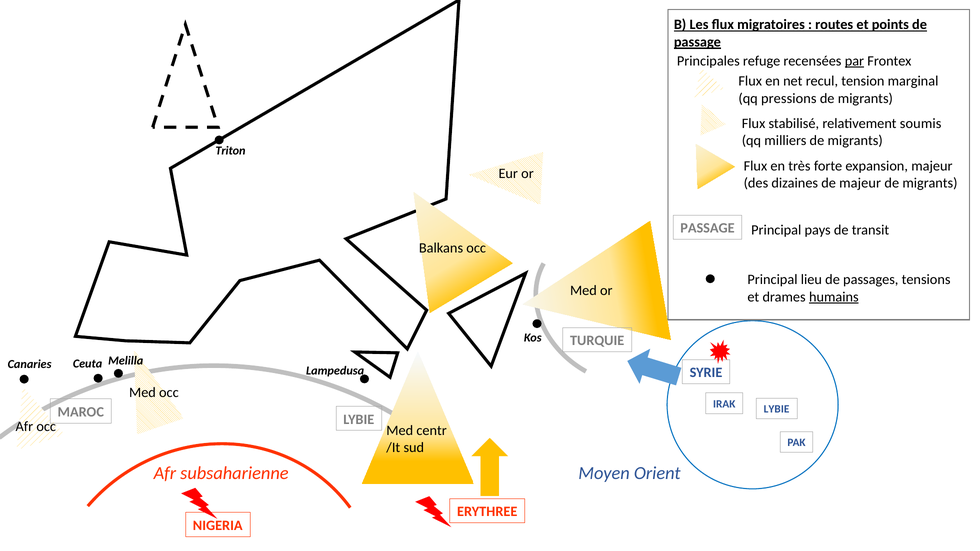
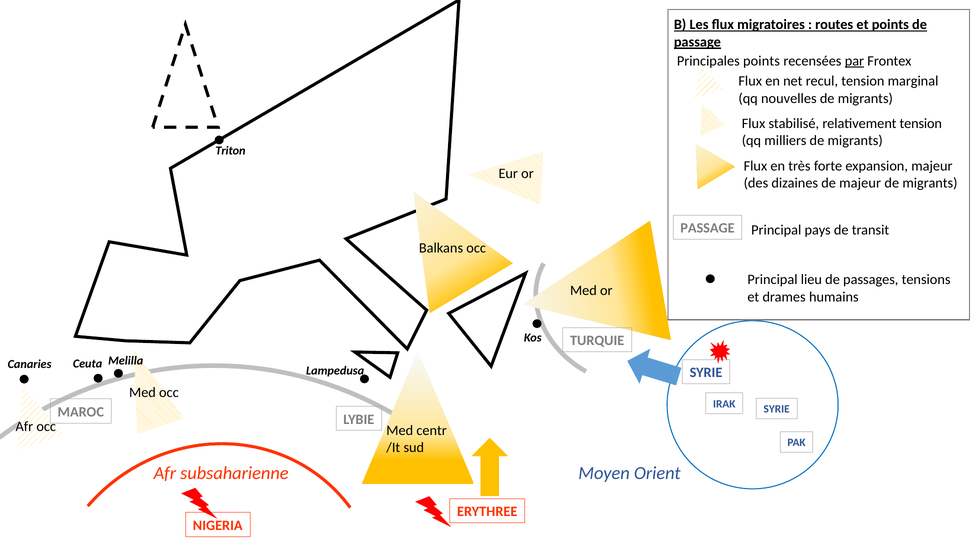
Principales refuge: refuge -> points (761, 61)
pressions: pressions -> nouvelles (789, 98)
relativement soumis: soumis -> tension (921, 123)
humains underline: present -> none (834, 297)
IRAK LYBIE: LYBIE -> SYRIE (777, 409)
